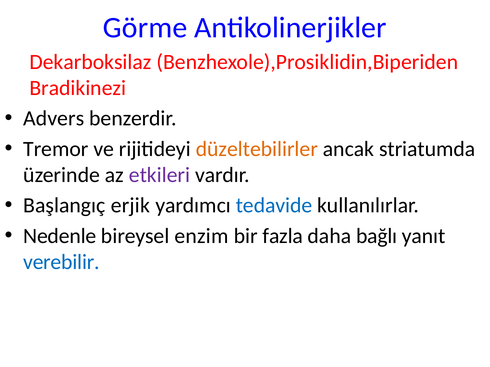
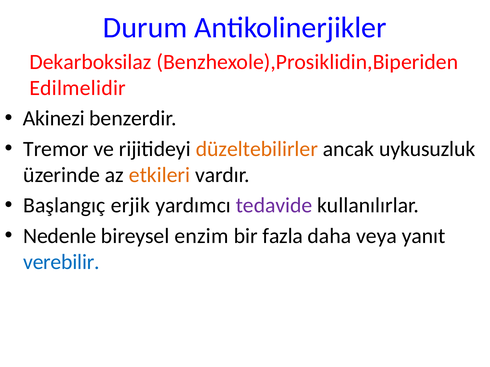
Görme: Görme -> Durum (145, 28)
Bradikinezi: Bradikinezi -> Edilmelidir (78, 88)
Advers: Advers -> Akinezi (54, 119)
striatumda: striatumda -> uykusuzluk (427, 149)
etkileri colour: purple -> orange (160, 175)
tedavide colour: blue -> purple (274, 206)
bağlı: bağlı -> veya (377, 236)
